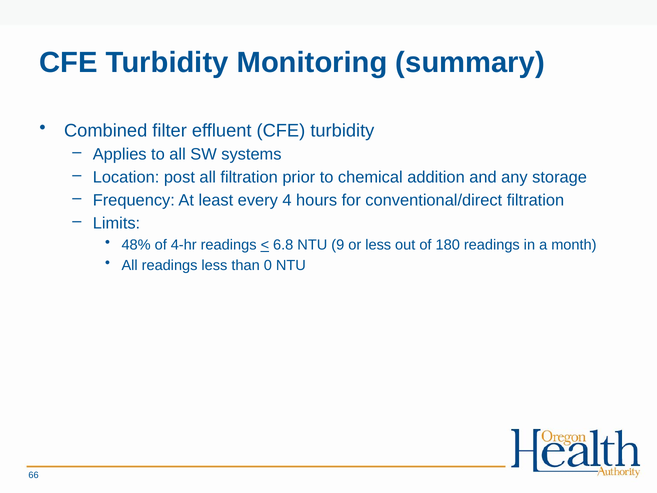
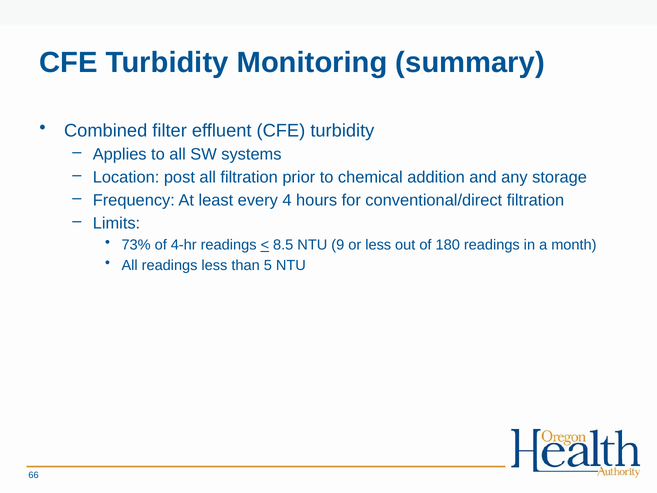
48%: 48% -> 73% (136, 245)
6.8: 6.8 -> 8.5 (283, 245)
0: 0 -> 5 (268, 265)
